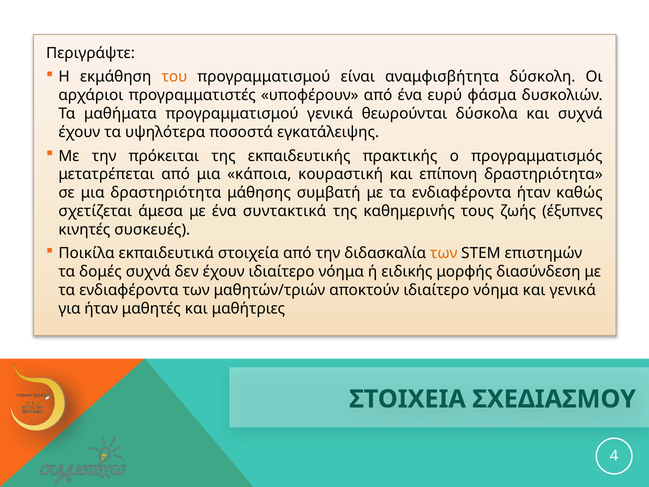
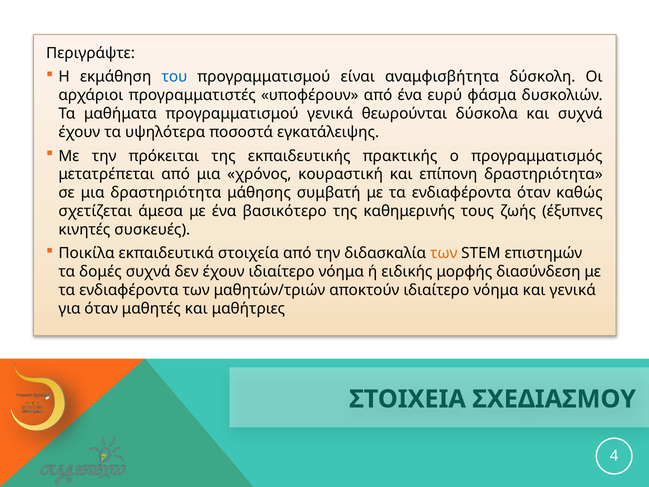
του colour: orange -> blue (174, 77)
κάποια: κάποια -> χρόνος (259, 174)
ενδιαφέροντα ήταν: ήταν -> όταν (534, 193)
συντακτικά: συντακτικά -> βασικότερο (285, 211)
για ήταν: ήταν -> όταν (101, 308)
